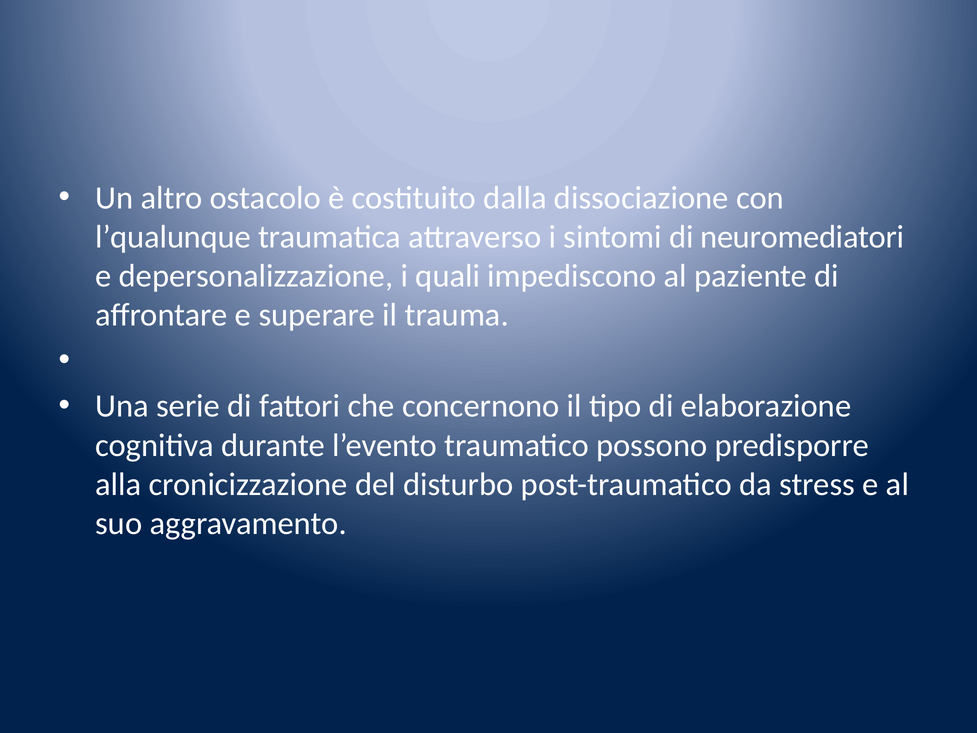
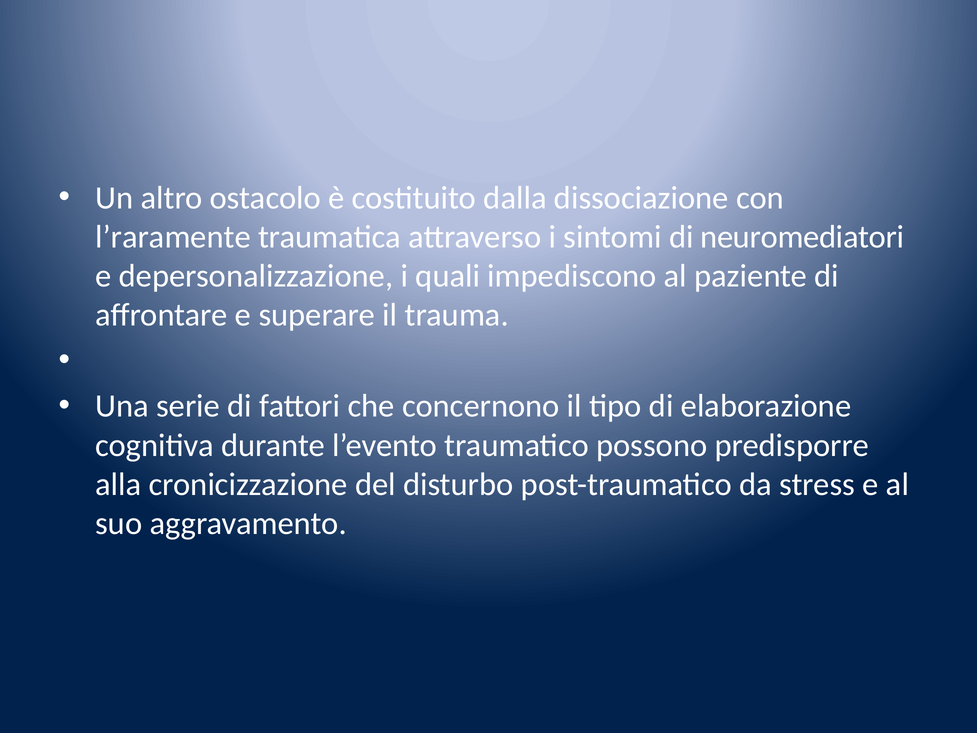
l’qualunque: l’qualunque -> l’raramente (173, 237)
